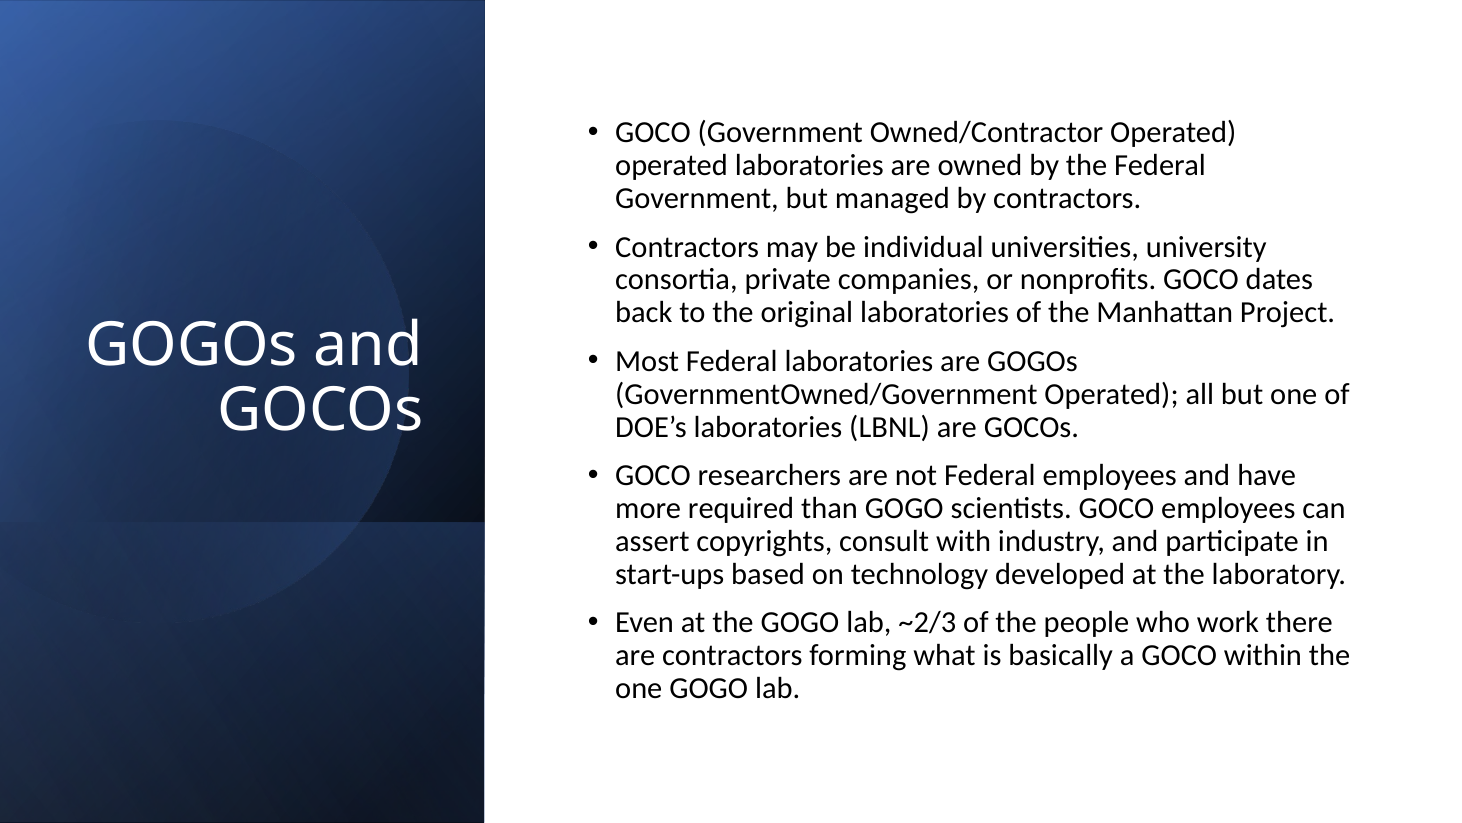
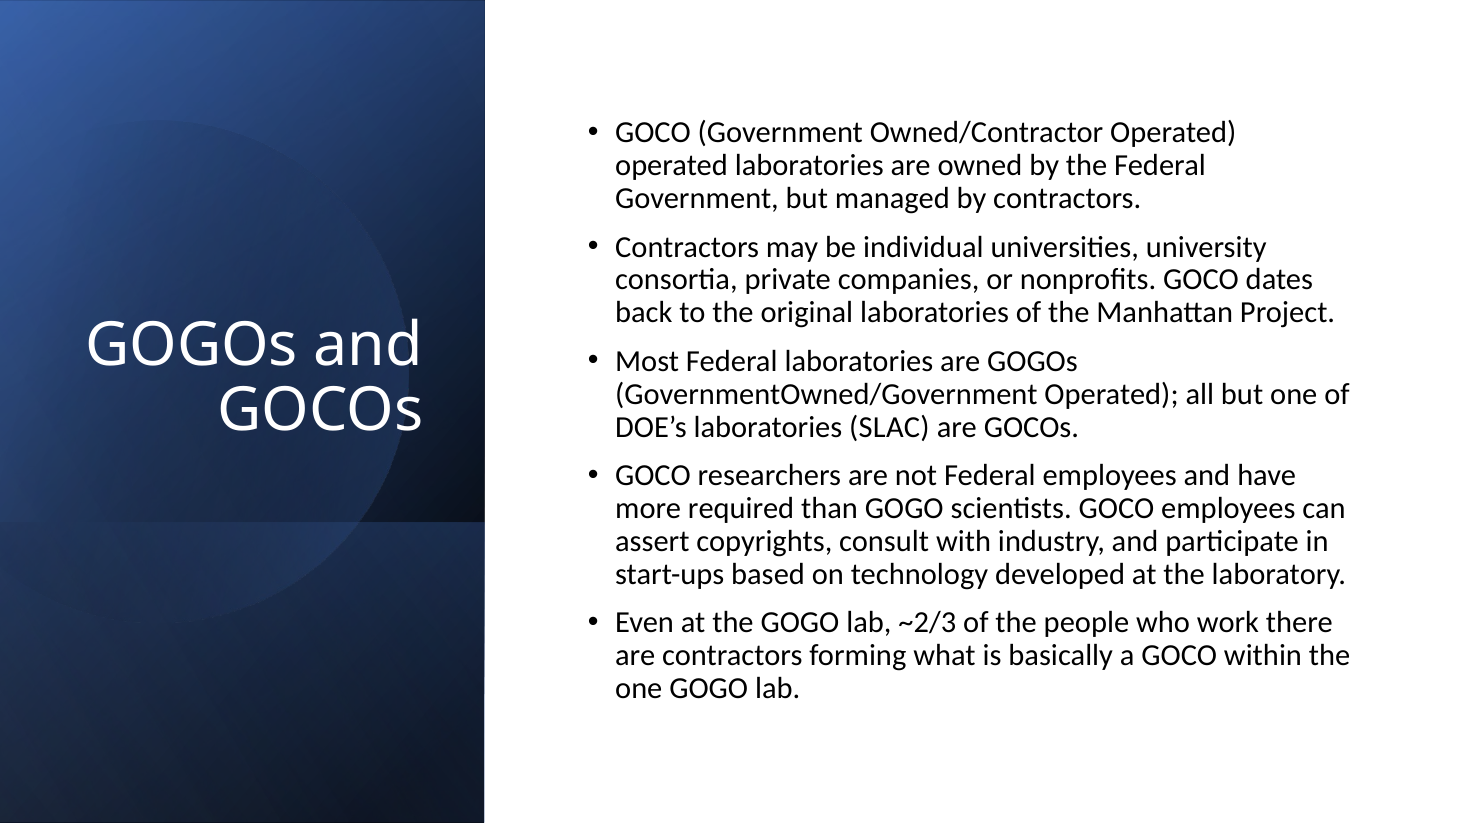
LBNL: LBNL -> SLAC (889, 427)
